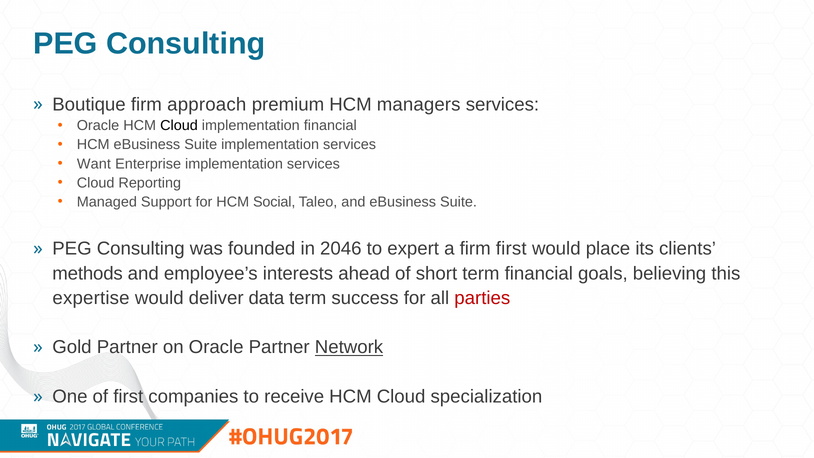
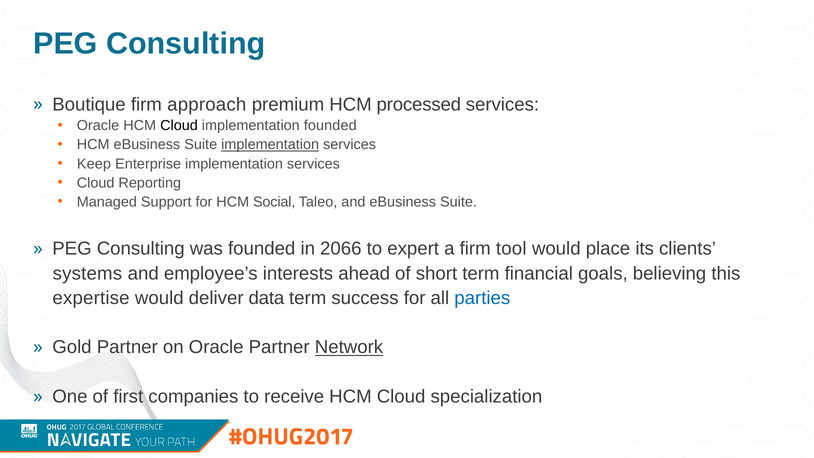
managers: managers -> processed (419, 104)
implementation financial: financial -> founded (330, 126)
implementation underline: none -> present (270, 145)
Want: Want -> Keep (94, 164)
2046: 2046 -> 2066 (341, 249)
firm first: first -> tool (511, 249)
methods: methods -> systems (87, 273)
parties colour: red -> blue (482, 298)
